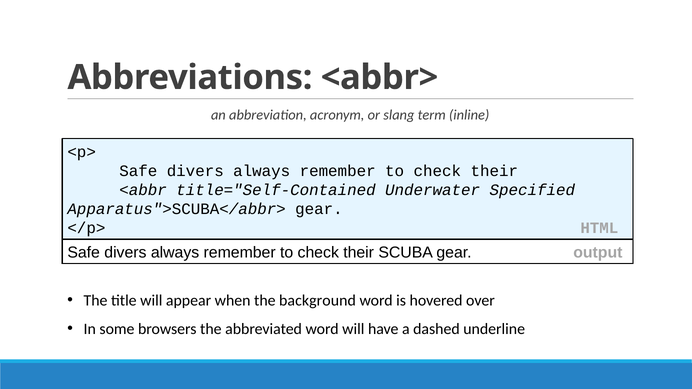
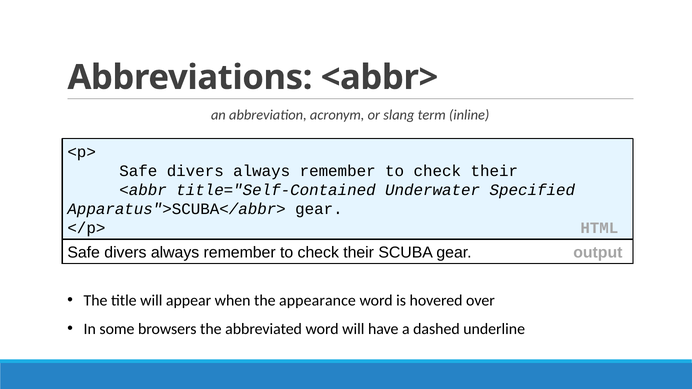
background: background -> appearance (317, 301)
